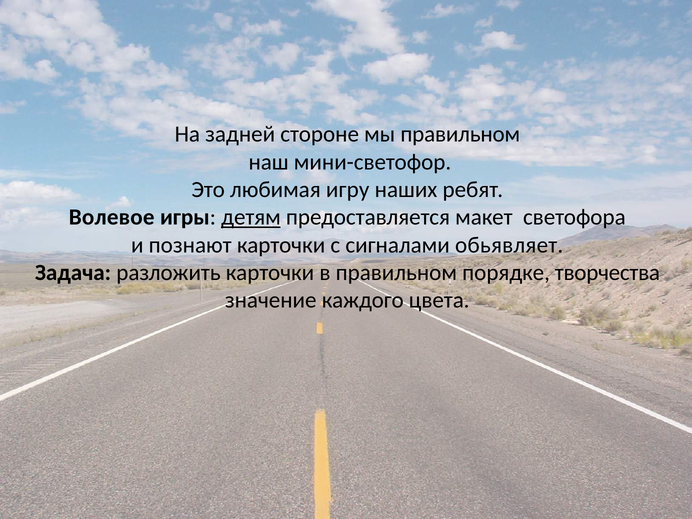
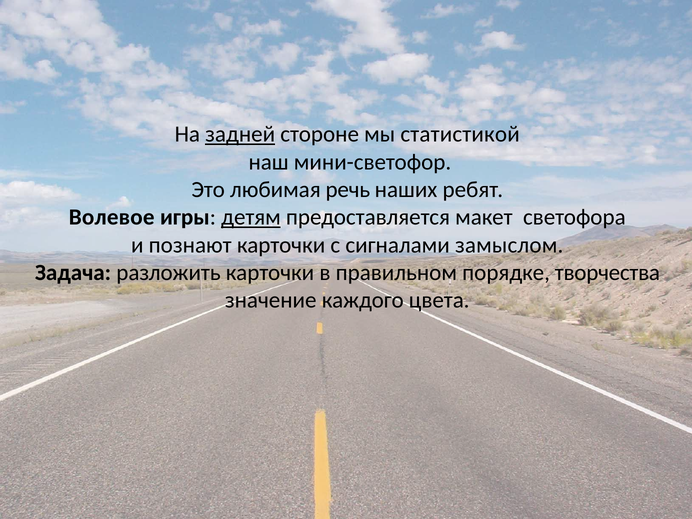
задней underline: none -> present (240, 134)
мы правильном: правильном -> статистикой (460, 134)
игру: игру -> речь (348, 190)
обьявляет: обьявляет -> замыслом (509, 245)
